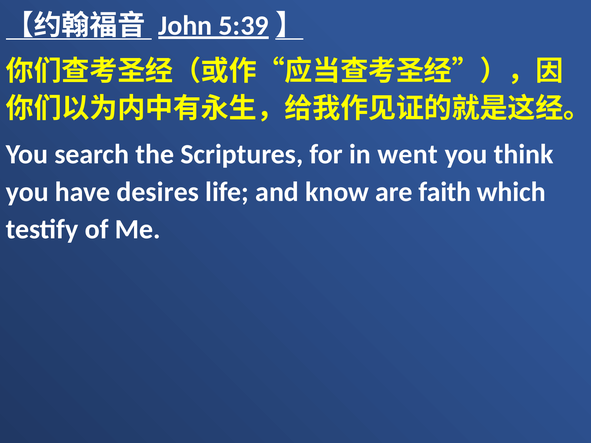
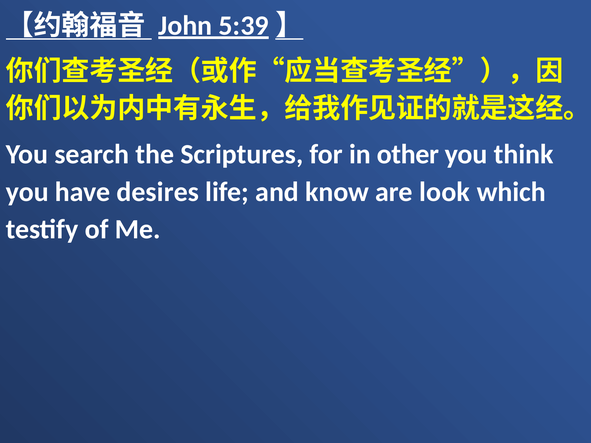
went: went -> other (408, 155)
faith: faith -> look (445, 192)
